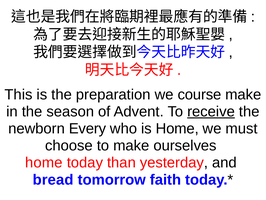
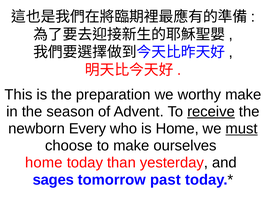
course: course -> worthy (199, 94)
must underline: none -> present (242, 128)
bread: bread -> sages (53, 179)
faith: faith -> past (165, 179)
